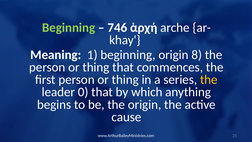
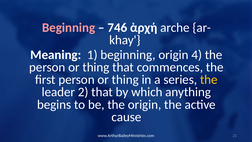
Beginning colour: light green -> pink (69, 28)
8: 8 -> 4 (197, 55)
0: 0 -> 2 (83, 92)
